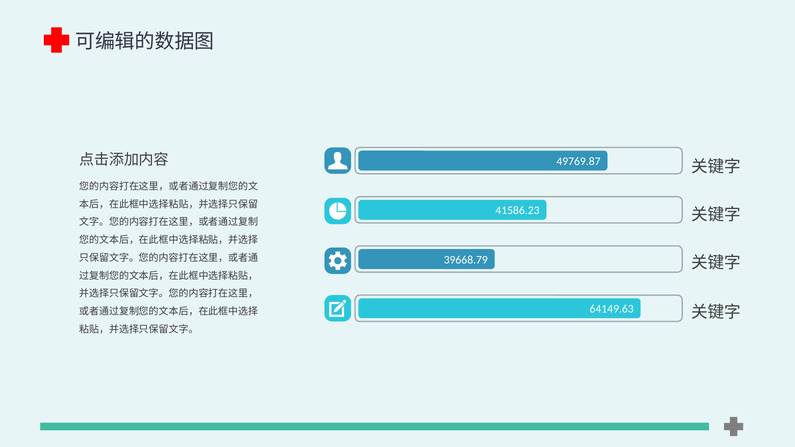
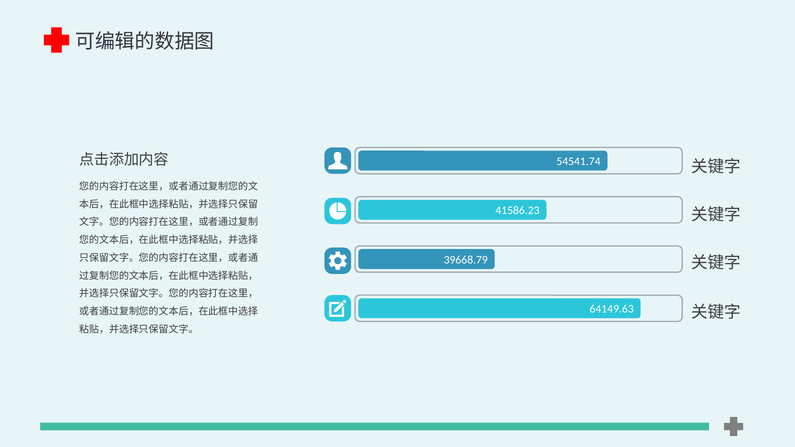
49769.87: 49769.87 -> 54541.74 (578, 161)
